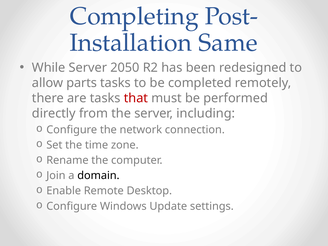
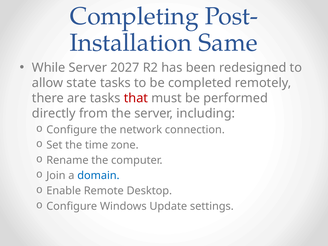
2050: 2050 -> 2027 (125, 68)
parts: parts -> state (82, 83)
domain colour: black -> blue (98, 176)
